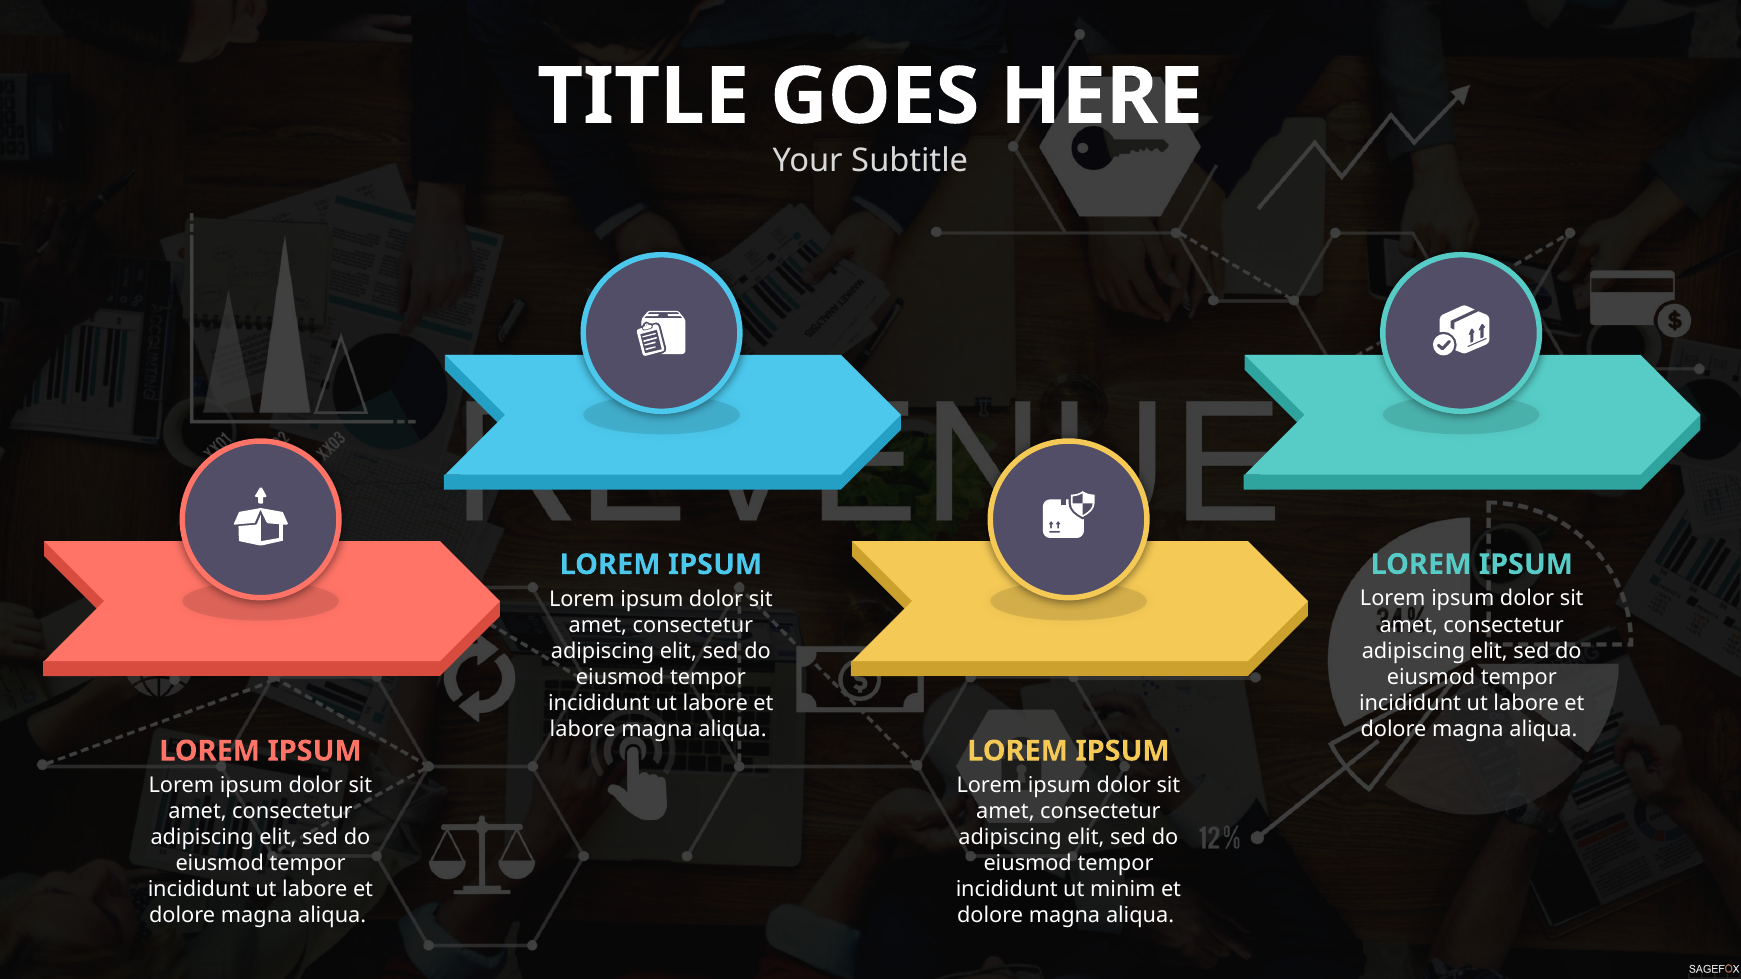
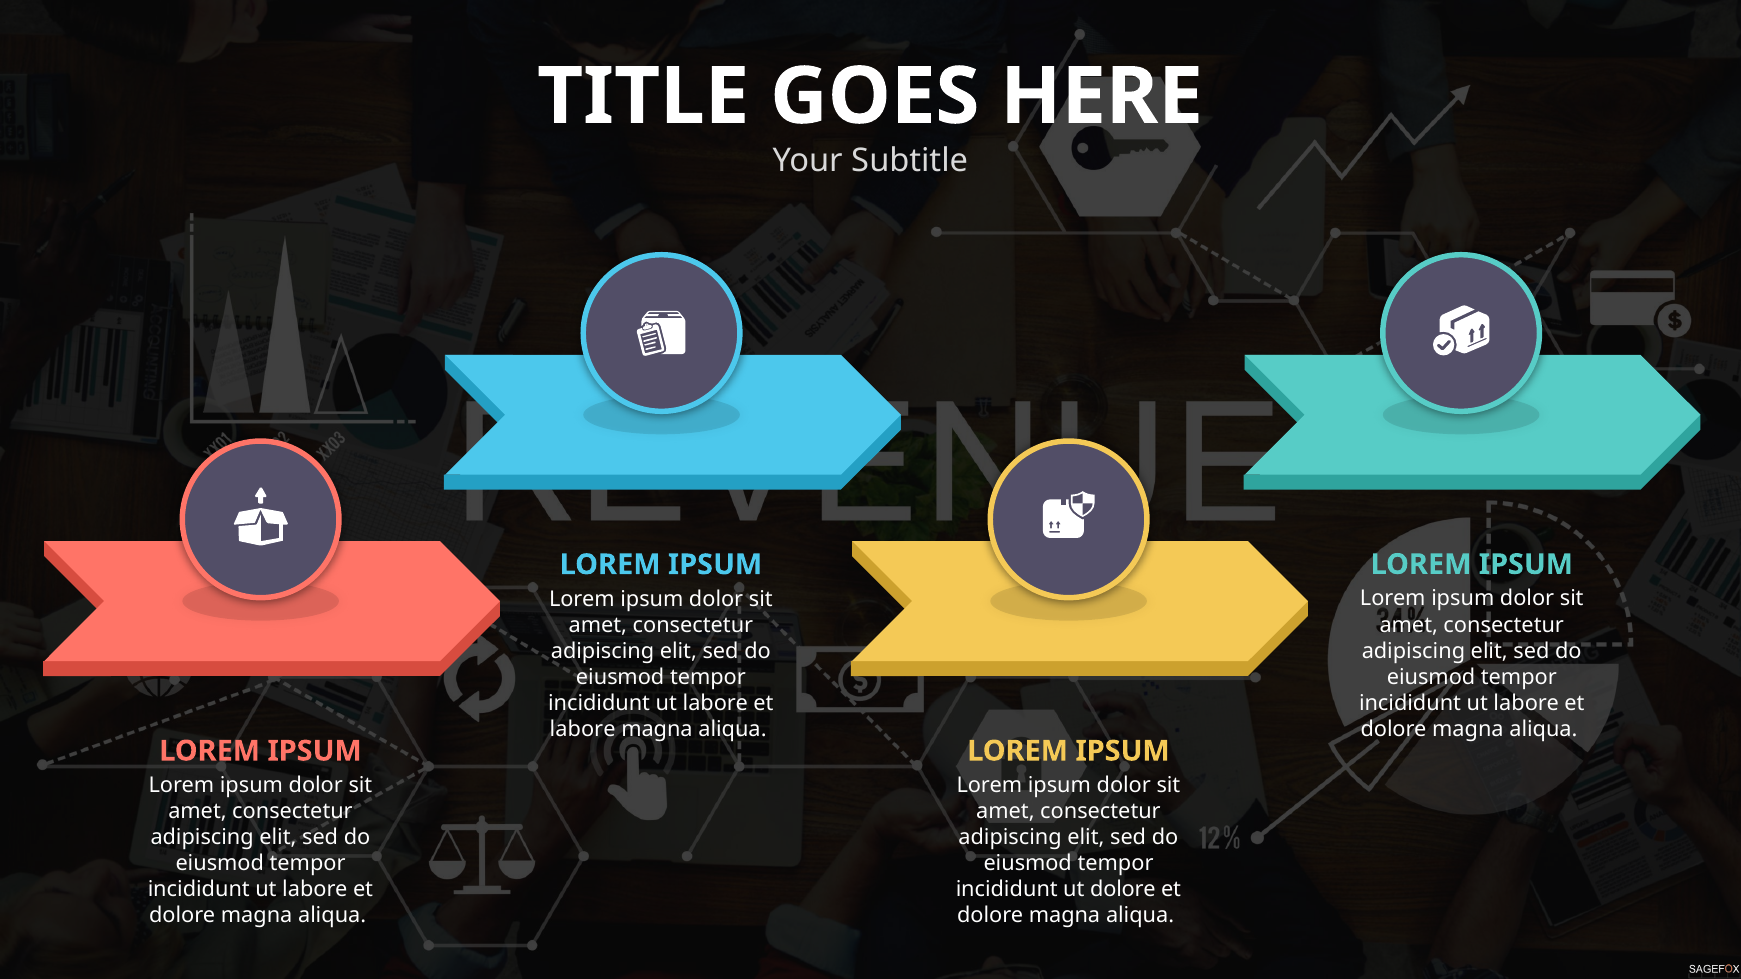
ut minim: minim -> dolore (1123, 890)
